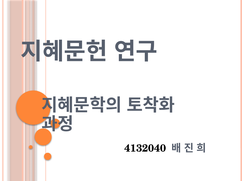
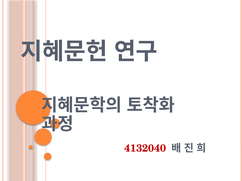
4132040 colour: black -> red (145, 149)
